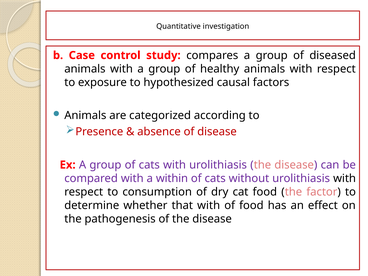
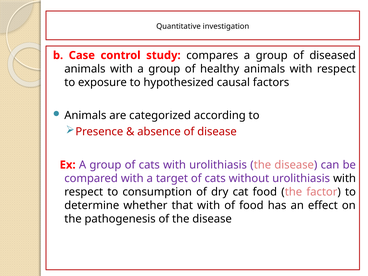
within: within -> target (172, 178)
